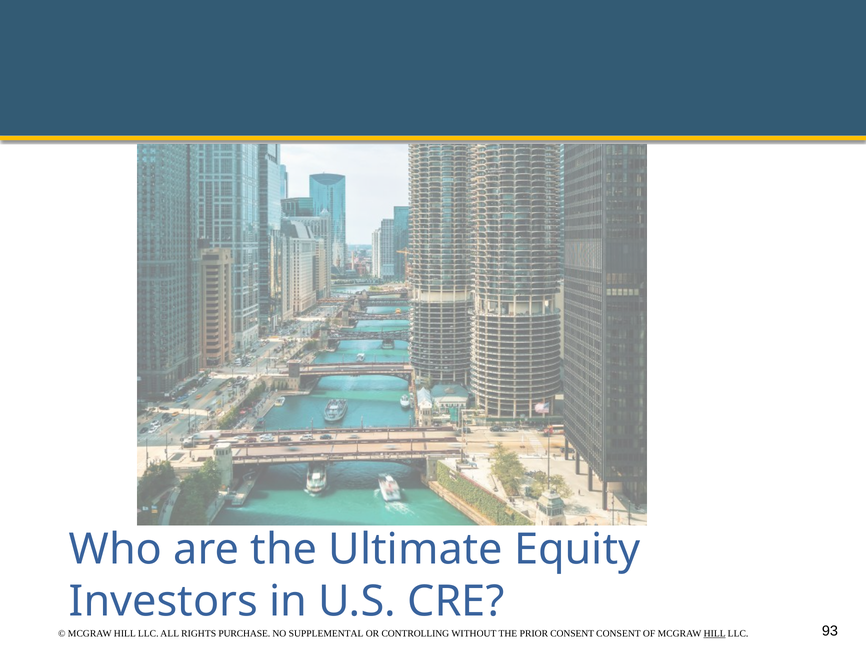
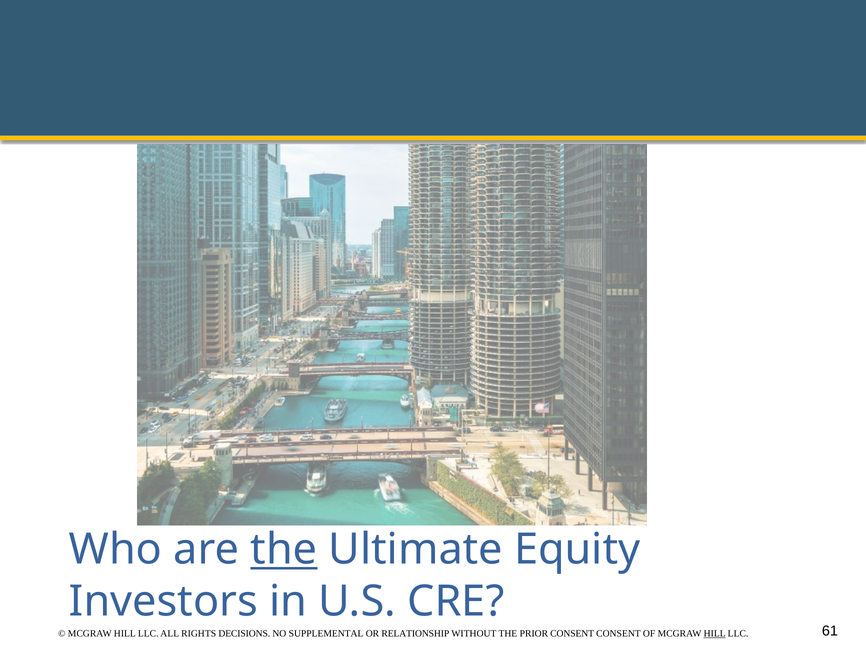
the underline: none -> present (284, 550)
93: 93 -> 61 (830, 632)
PURCHASE: PURCHASE -> DECISIONS (244, 634)
CONTROLLING: CONTROLLING -> RELATIONSHIP (415, 634)
